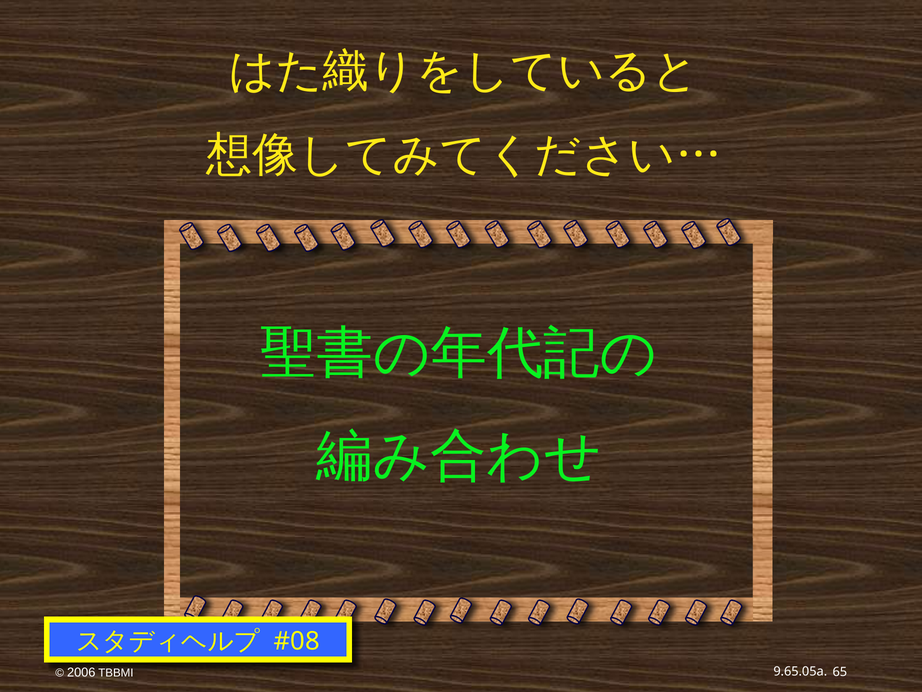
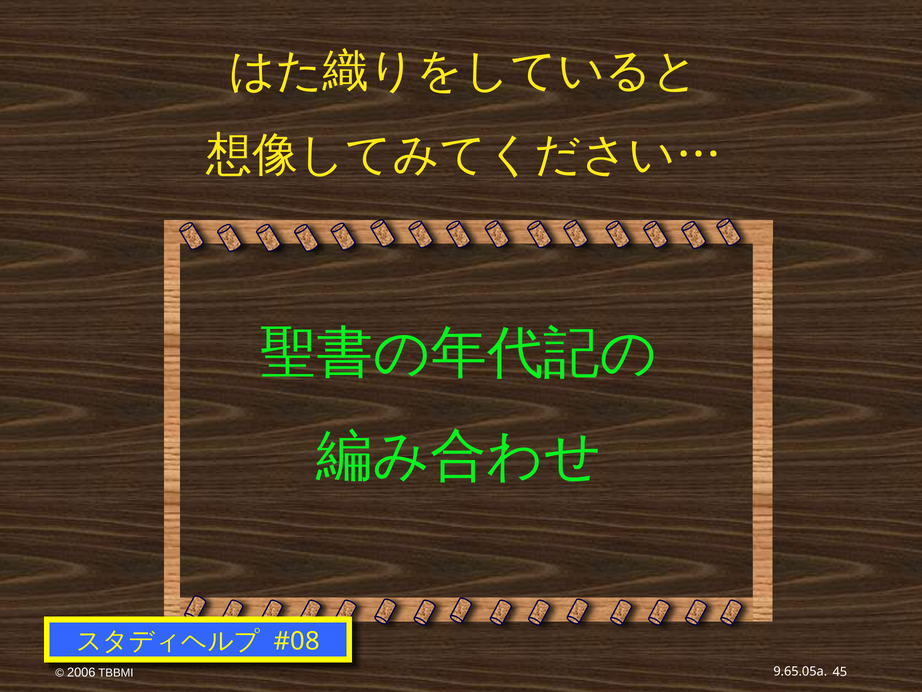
65: 65 -> 45 (840, 671)
